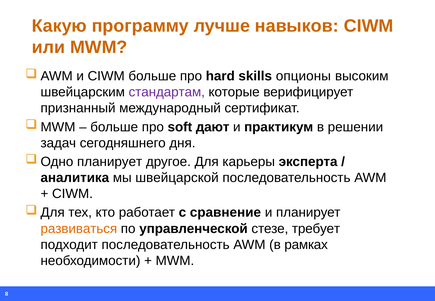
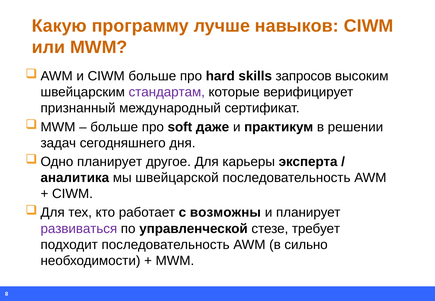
опционы: опционы -> запросов (304, 76)
дают: дают -> даже (213, 127)
сравнение: сравнение -> возможны (225, 213)
развиваться colour: orange -> purple (79, 229)
рамках: рамках -> сильно (306, 245)
